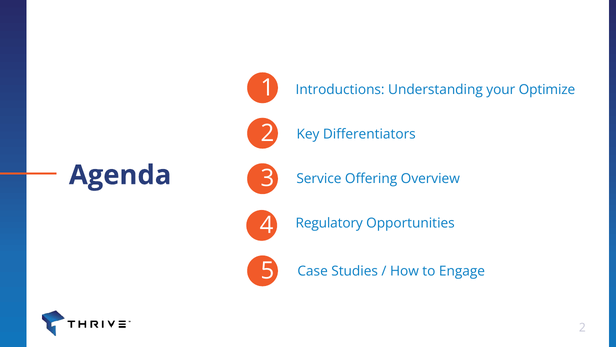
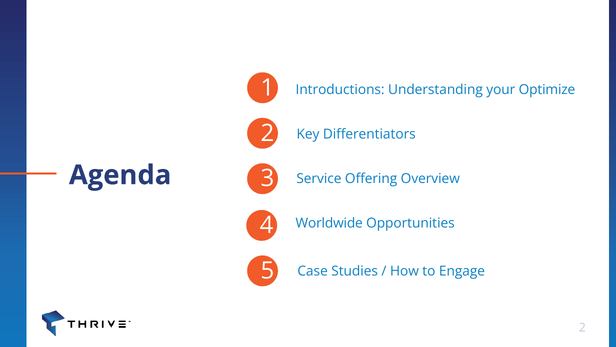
Regulatory: Regulatory -> Worldwide (329, 223)
